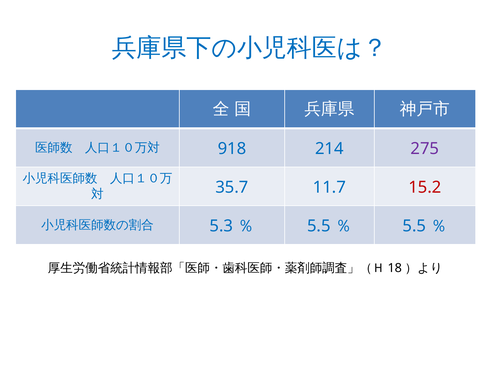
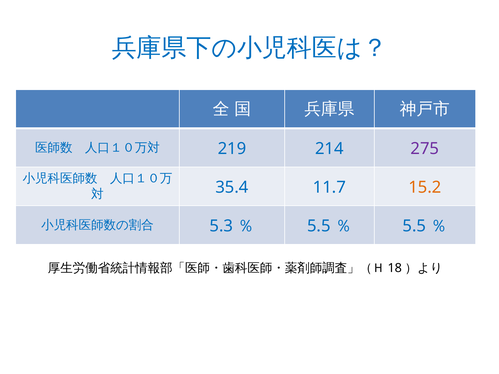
918: 918 -> 219 (232, 149)
35.7: 35.7 -> 35.4 (232, 187)
15.2 colour: red -> orange (425, 187)
